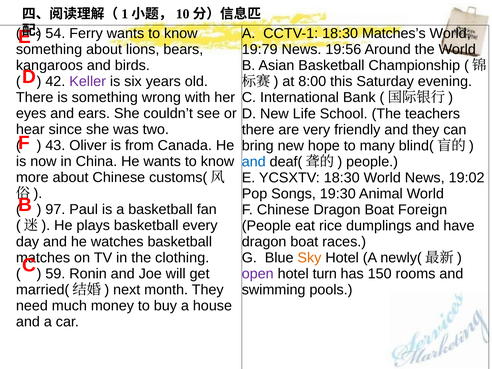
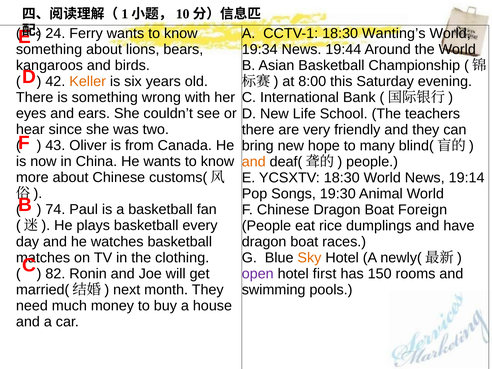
54: 54 -> 24 (55, 33)
Matches’s: Matches’s -> Wanting’s (394, 33)
19:79: 19:79 -> 19:34 (260, 49)
19:56: 19:56 -> 19:44 (343, 49)
Keller colour: purple -> orange (88, 81)
and colour: blue -> orange (254, 162)
19:02: 19:02 -> 19:14 (467, 178)
97: 97 -> 74 (55, 210)
59: 59 -> 82 (55, 274)
turn: turn -> first (325, 274)
